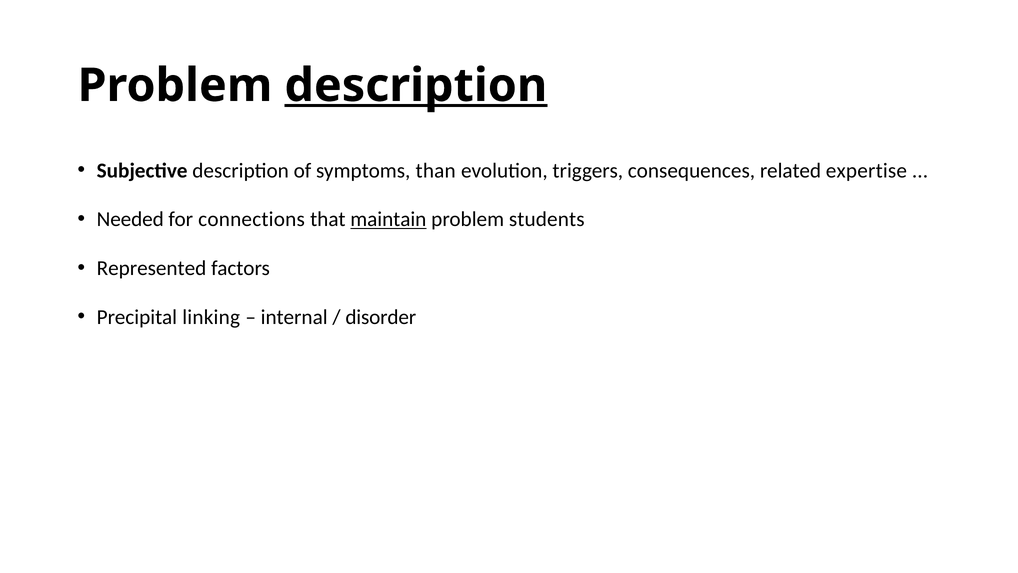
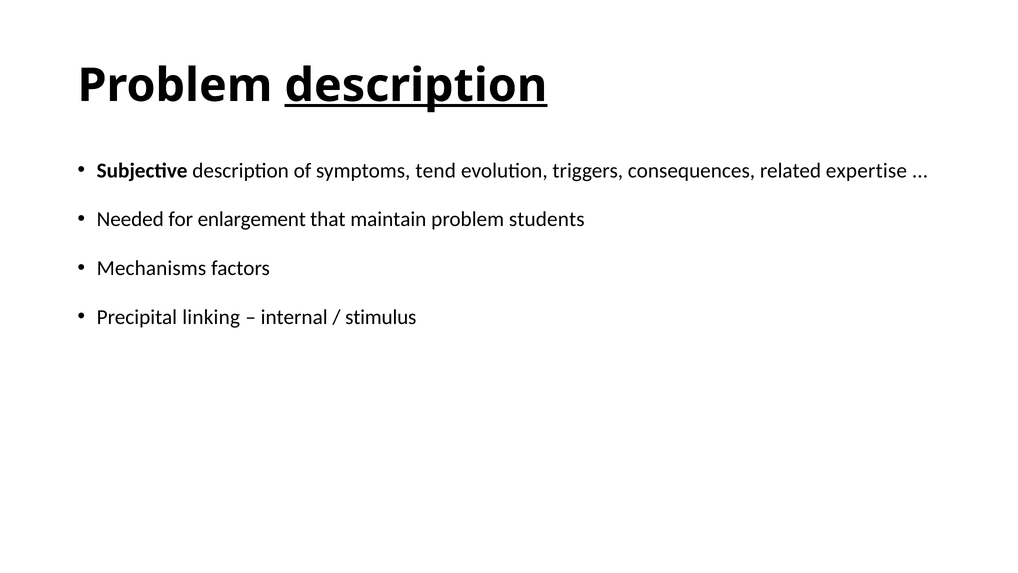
than: than -> tend (436, 170)
connections: connections -> enlargement (252, 219)
maintain underline: present -> none (388, 219)
Represented: Represented -> Mechanisms (151, 268)
disorder: disorder -> stimulus (381, 317)
